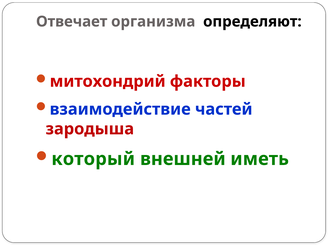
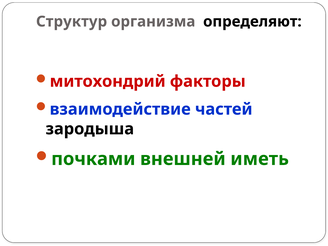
Отвечает: Отвечает -> Структур (72, 22)
зародыша colour: red -> black (90, 129)
который: который -> почками (93, 159)
